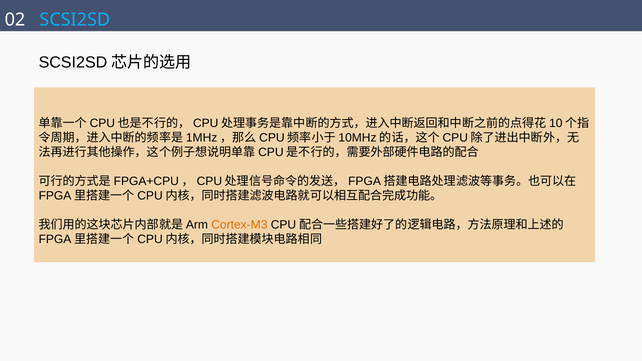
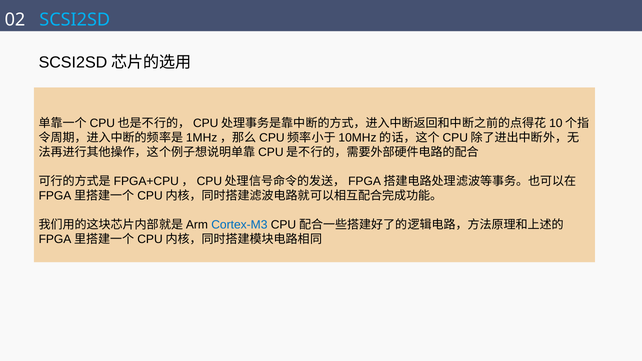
Cortex-M3 colour: orange -> blue (239, 225)
